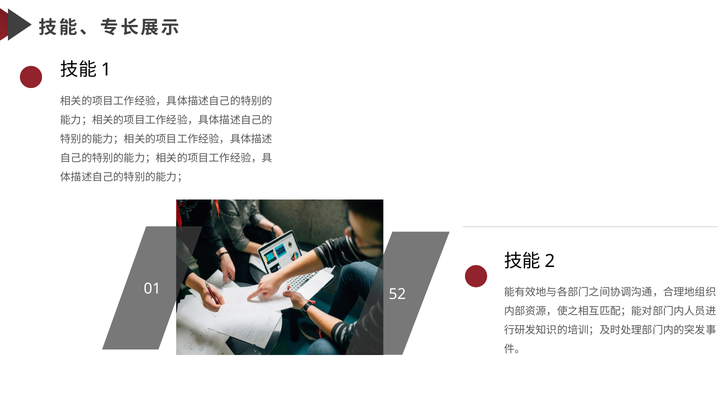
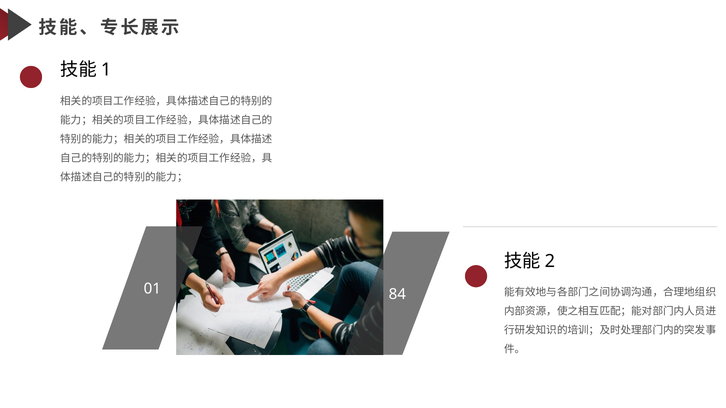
52: 52 -> 84 (397, 295)
